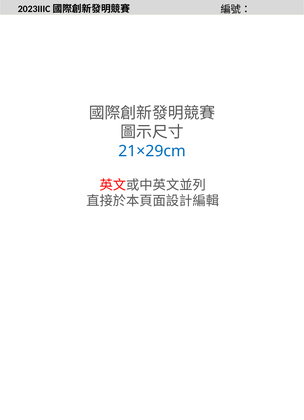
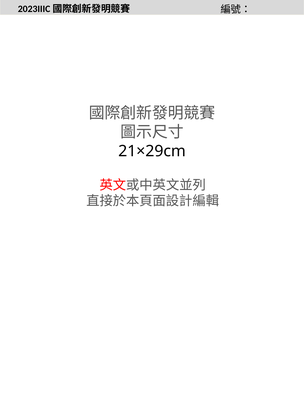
21×29cm colour: blue -> black (152, 151)
